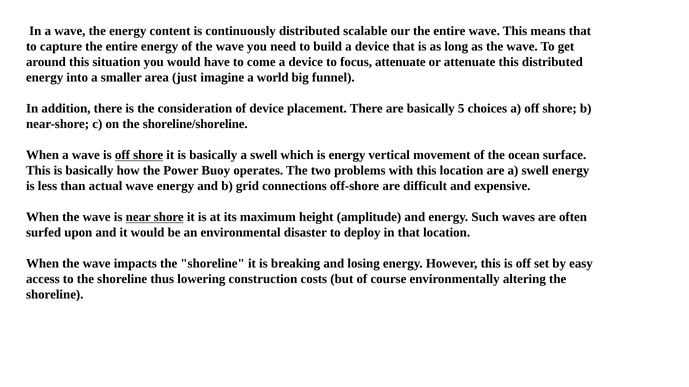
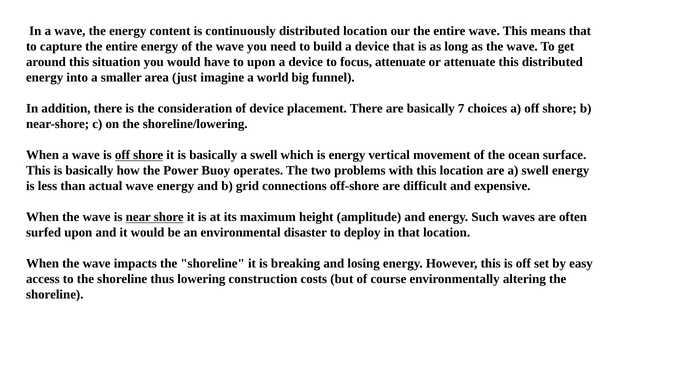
distributed scalable: scalable -> location (365, 31)
to come: come -> upon (261, 62)
5: 5 -> 7 (461, 109)
shoreline/shoreline: shoreline/shoreline -> shoreline/lowering (195, 124)
